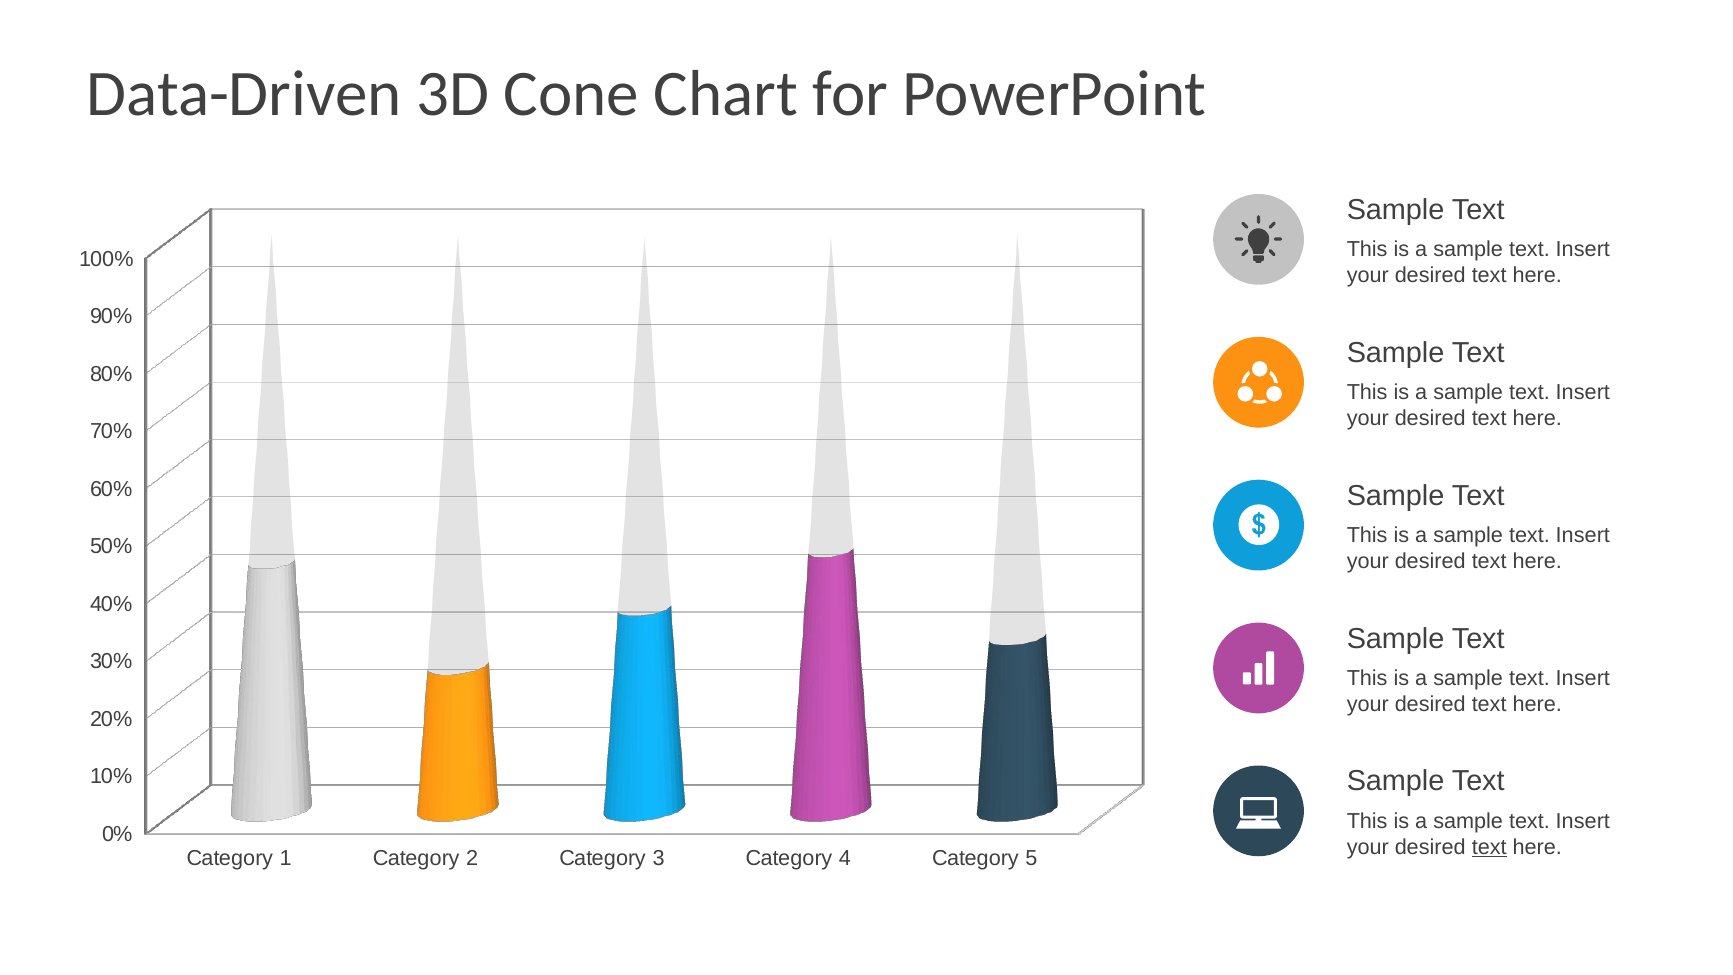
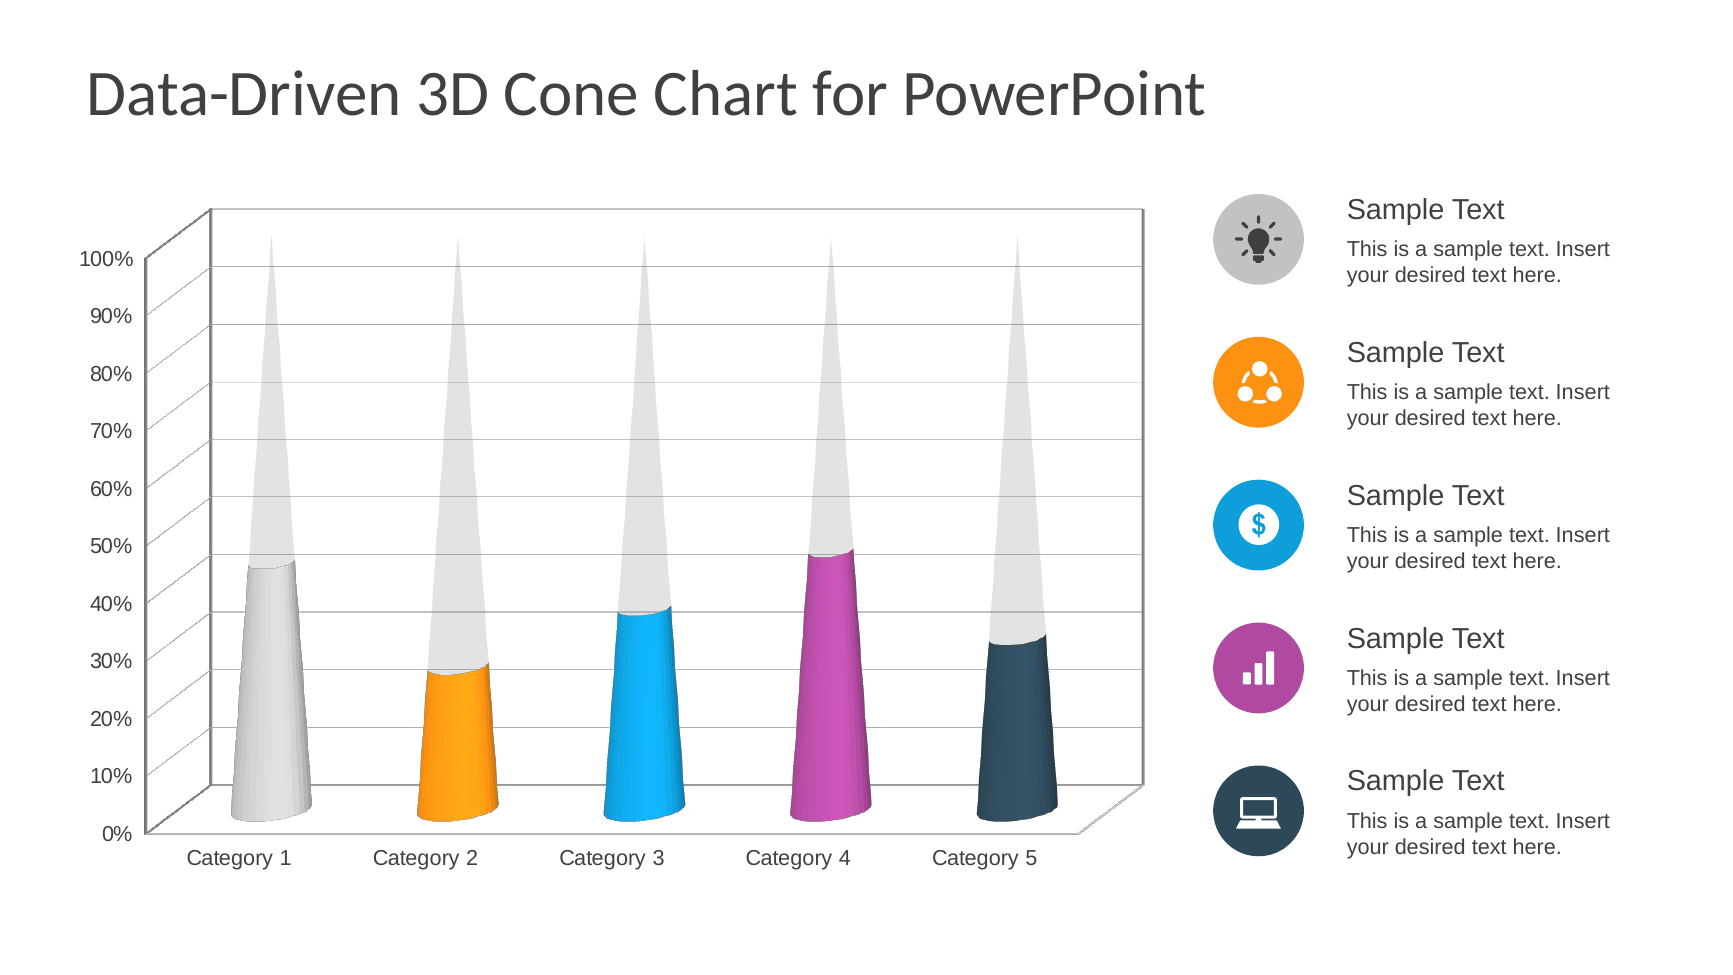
text underline: present -> none (1489, 847)
